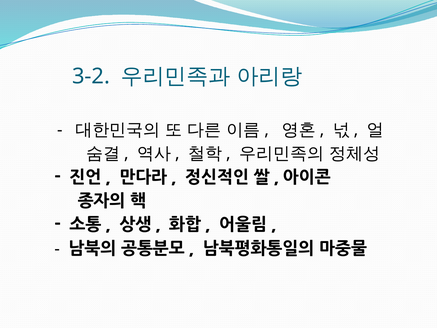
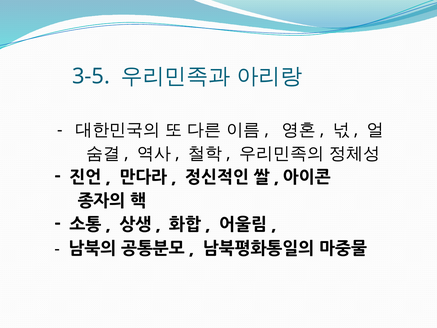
3-2: 3-2 -> 3-5 (91, 76)
